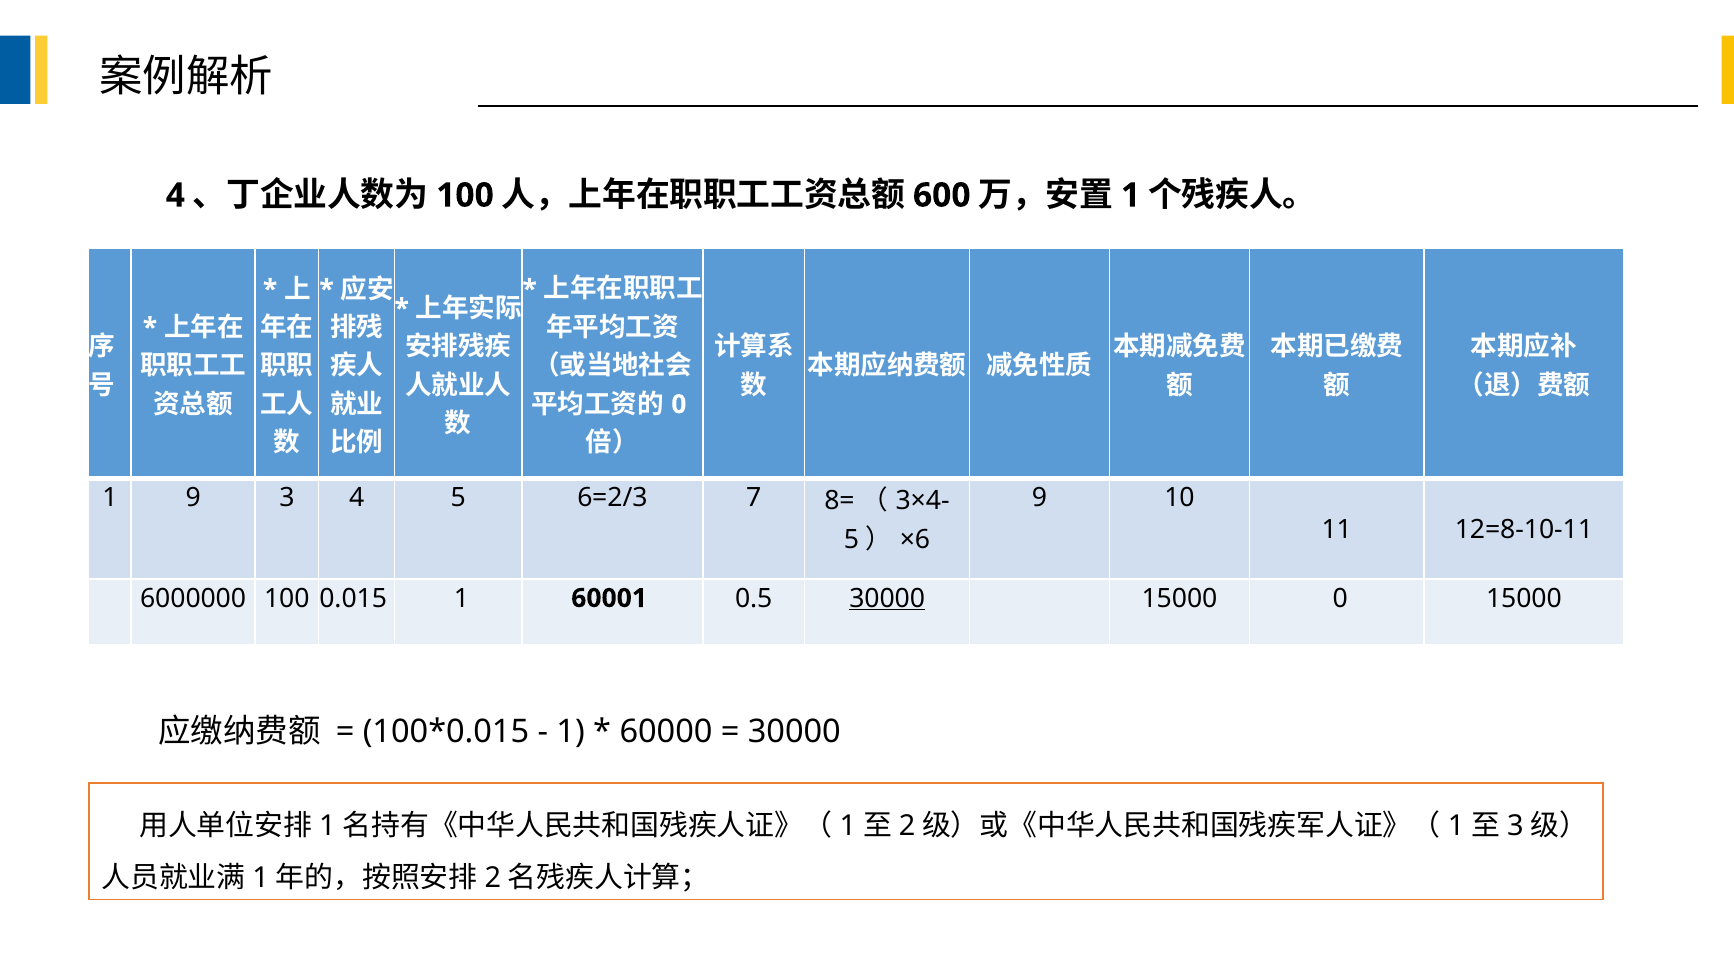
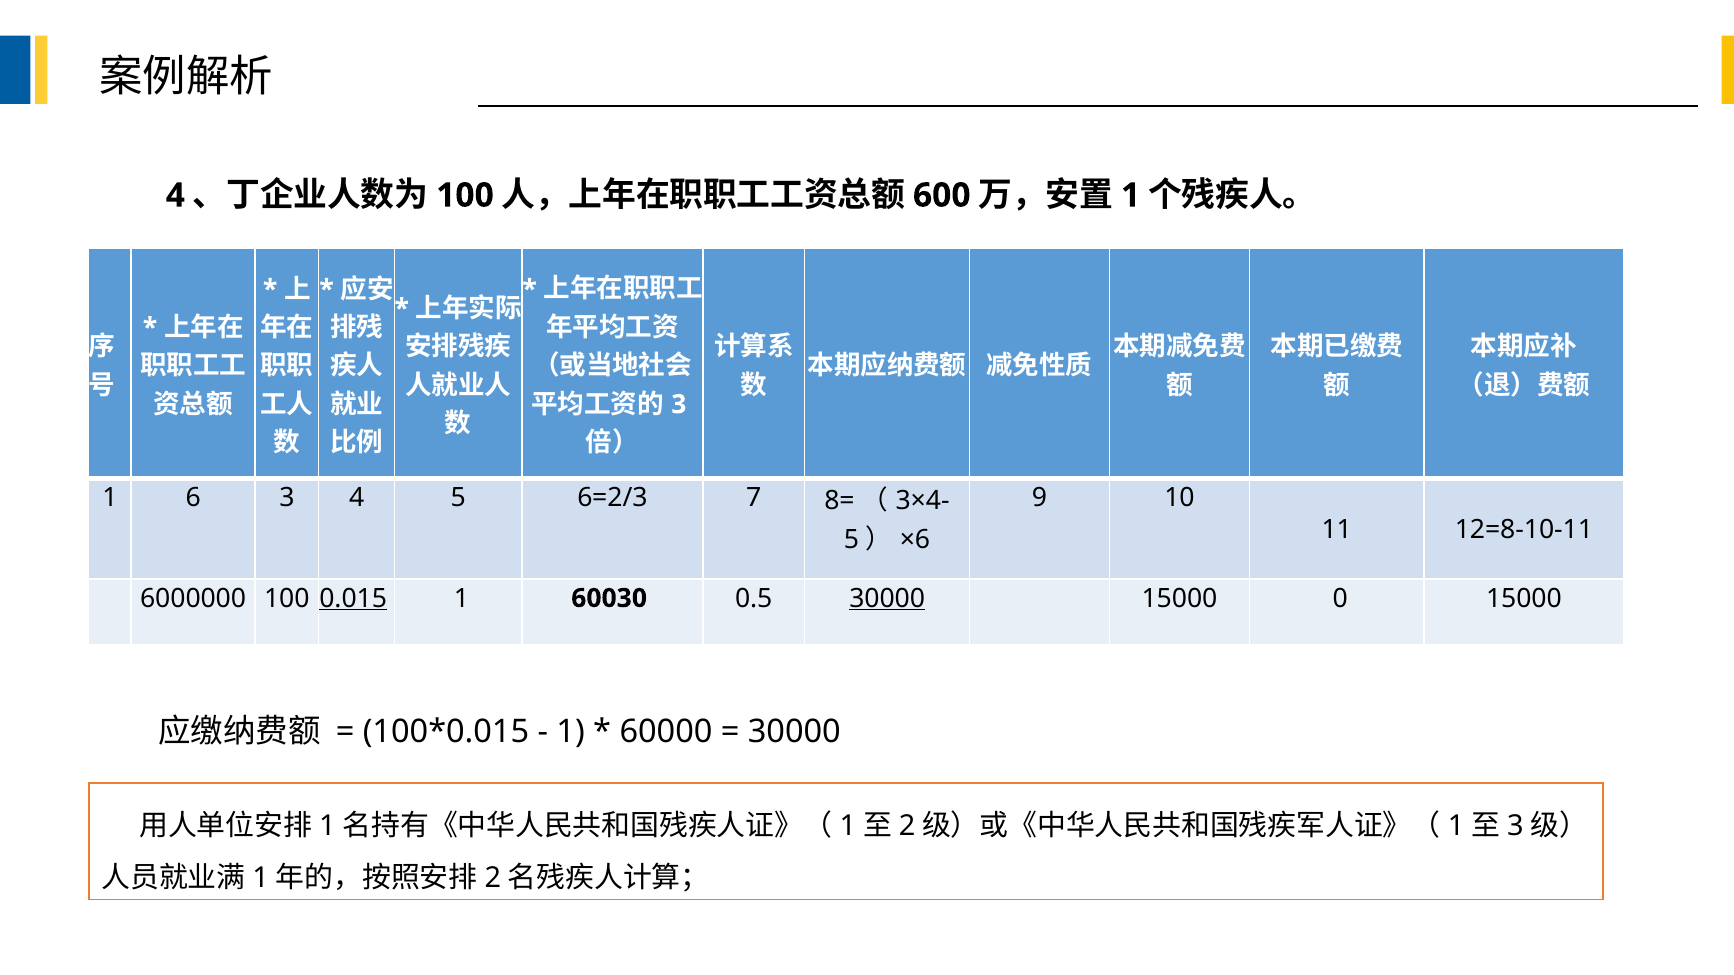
0: 0 -> 3 (679, 405)
1 9: 9 -> 6 (193, 498)
0.015 underline: none -> present (353, 598)
60001: 60001 -> 60030 (609, 598)
